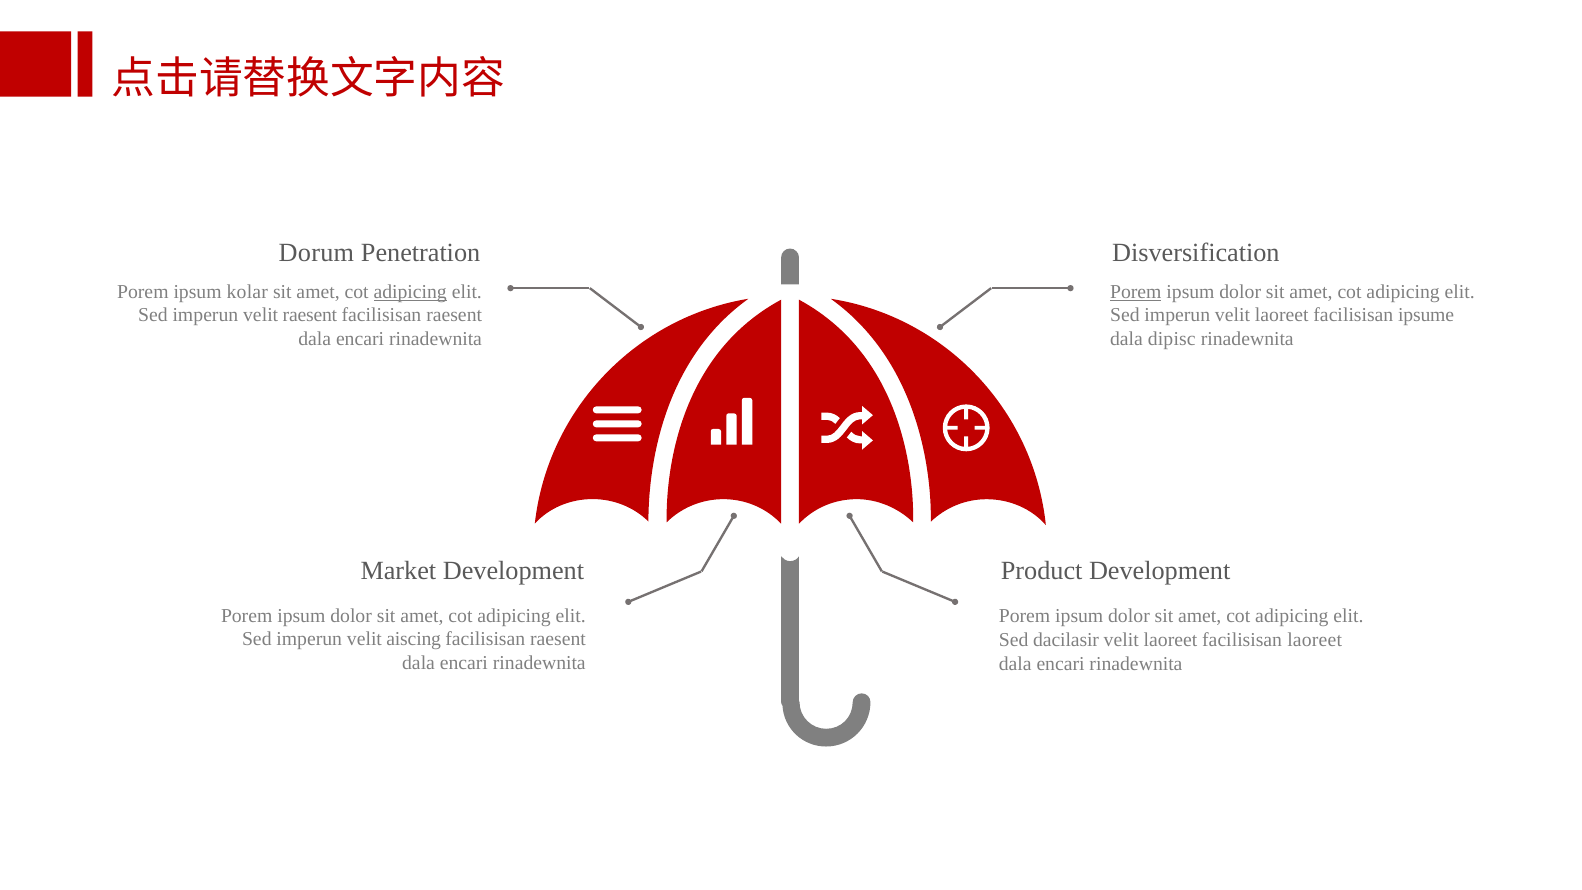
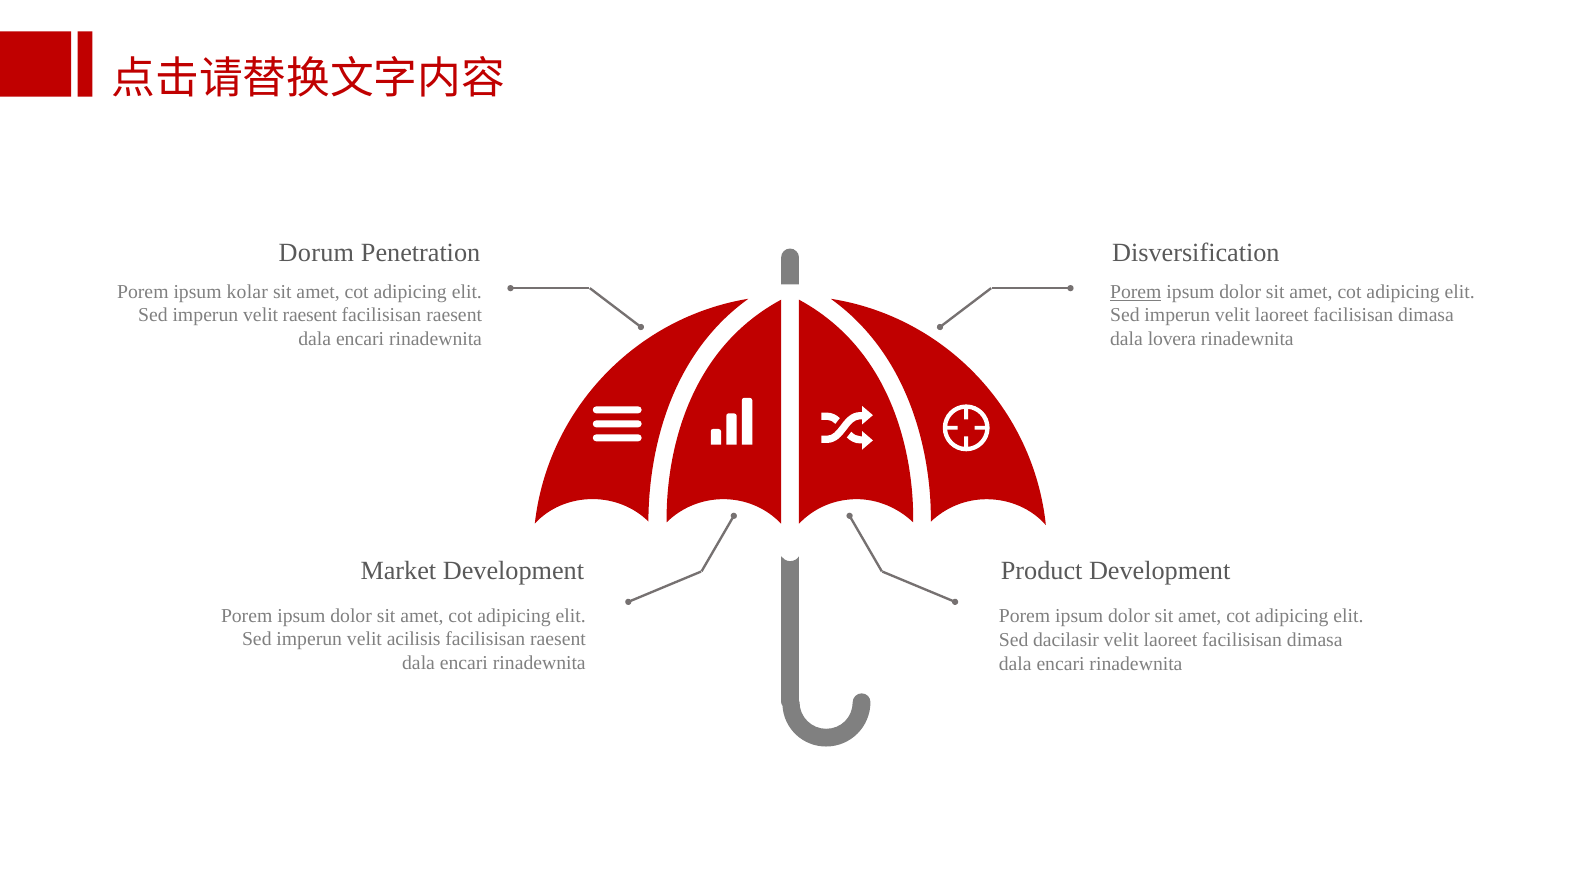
adipicing underline: present -> none (410, 292)
ipsume: ipsume -> dimasa (1426, 315)
dipisc: dipisc -> lovera (1172, 339)
aiscing: aiscing -> acilisis (414, 639)
laoreet: laoreet -> dimasa (1315, 640)
